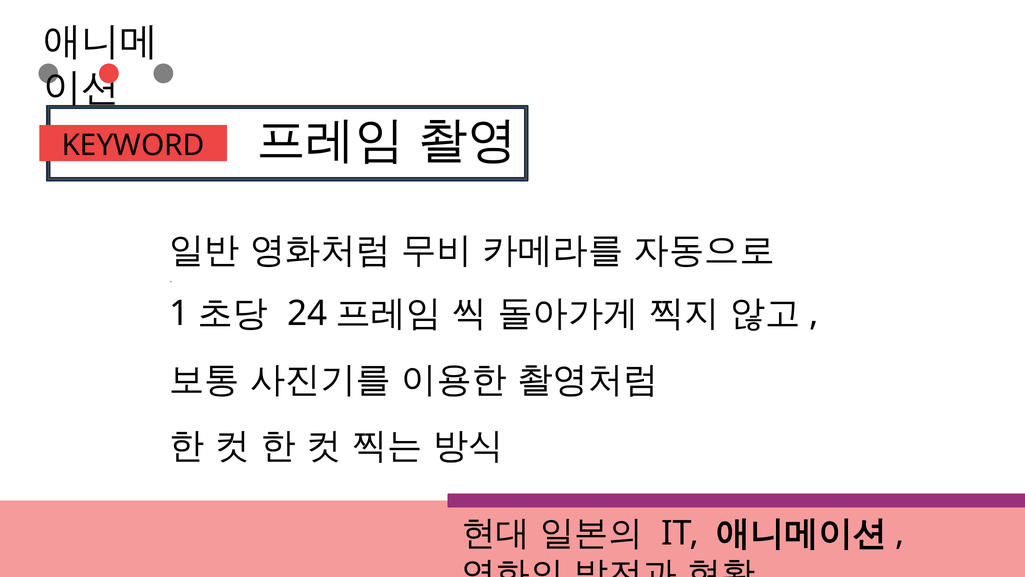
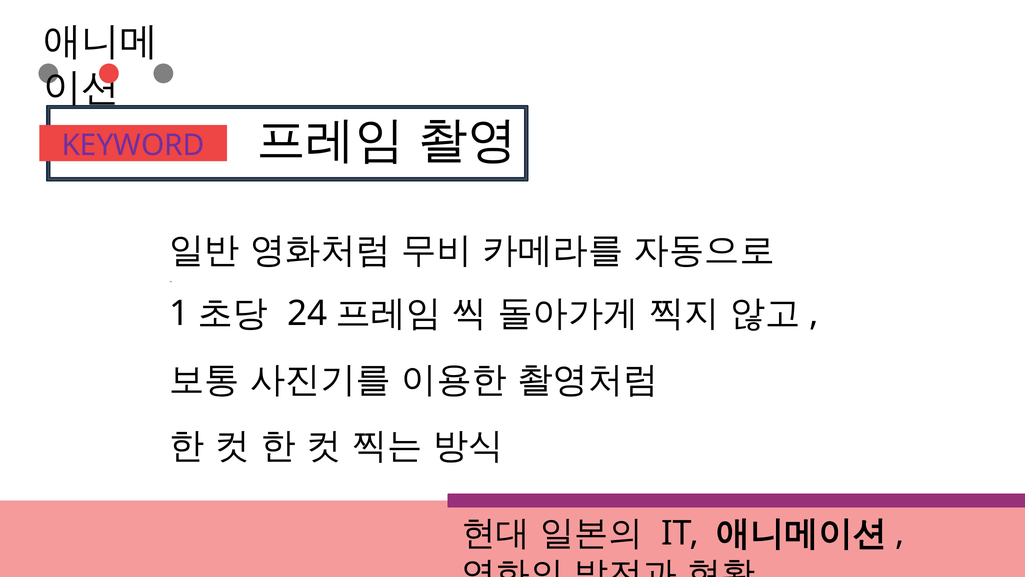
KEYWORD colour: black -> purple (133, 145)
